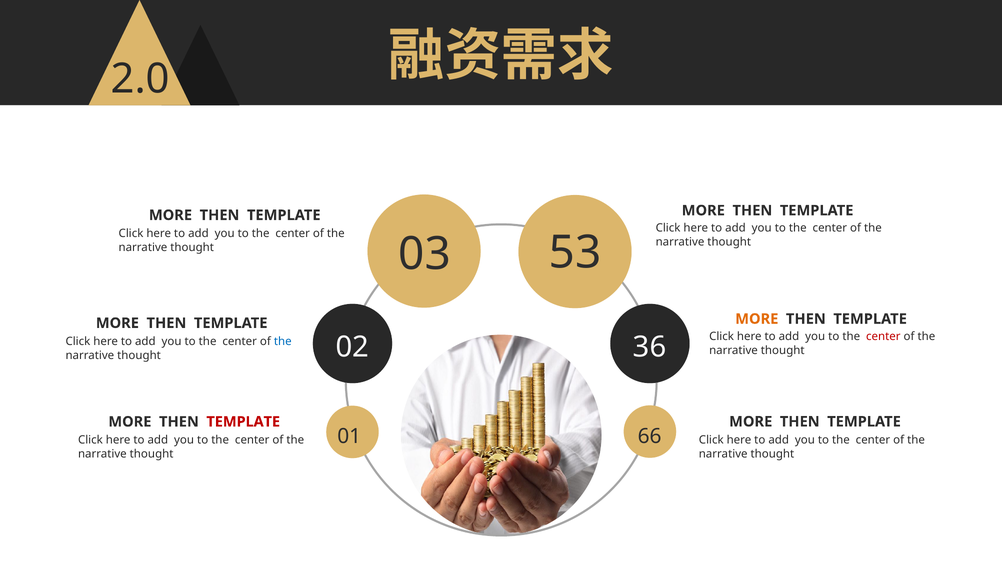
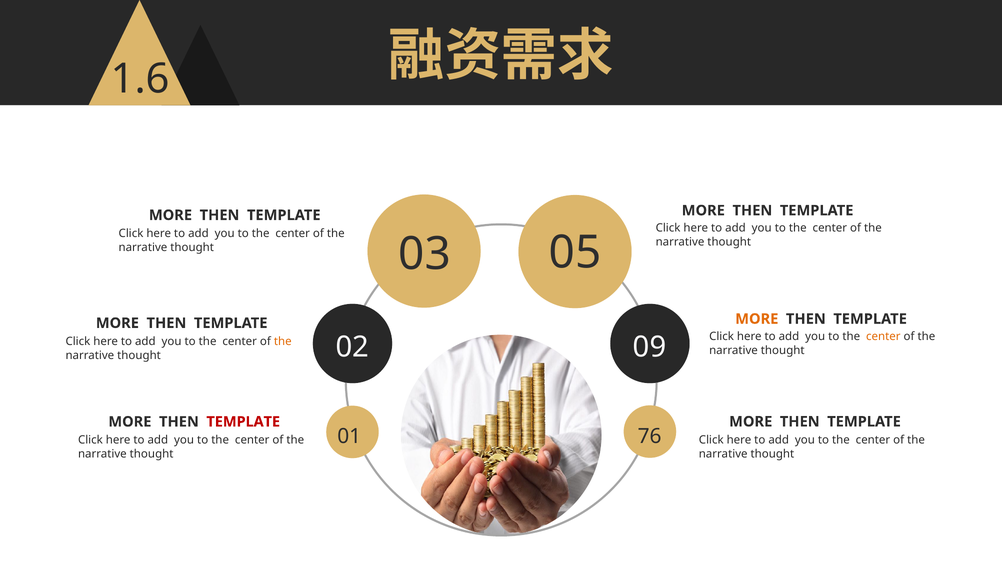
2.0: 2.0 -> 1.6 (140, 79)
53: 53 -> 05 (575, 253)
center colour: red -> orange (883, 336)
the colour: blue -> orange (283, 341)
36: 36 -> 09 (650, 347)
66: 66 -> 76 (650, 436)
